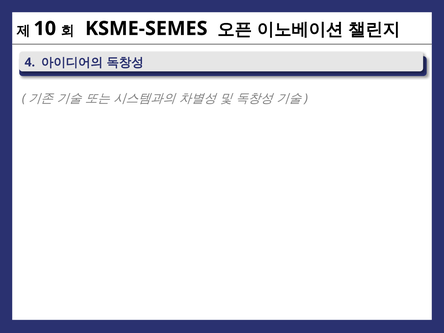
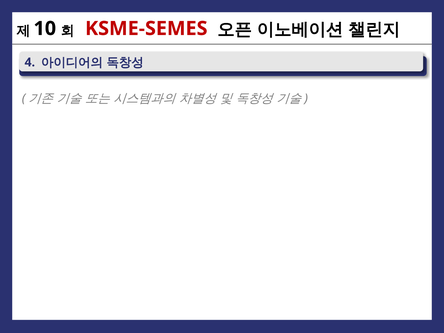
KSME-SEMES colour: black -> red (146, 29)
